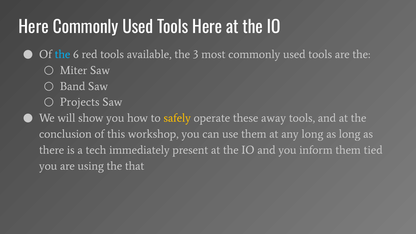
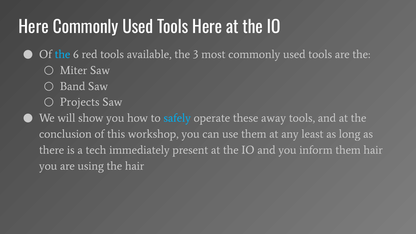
safely colour: yellow -> light blue (177, 118)
any long: long -> least (312, 134)
them tied: tied -> hair (373, 150)
the that: that -> hair (135, 166)
